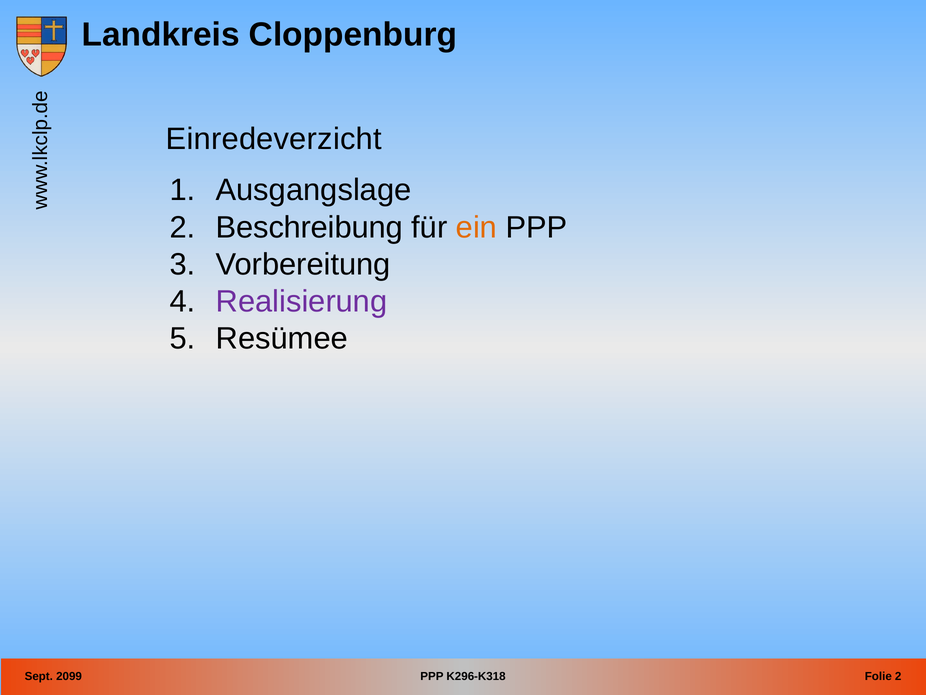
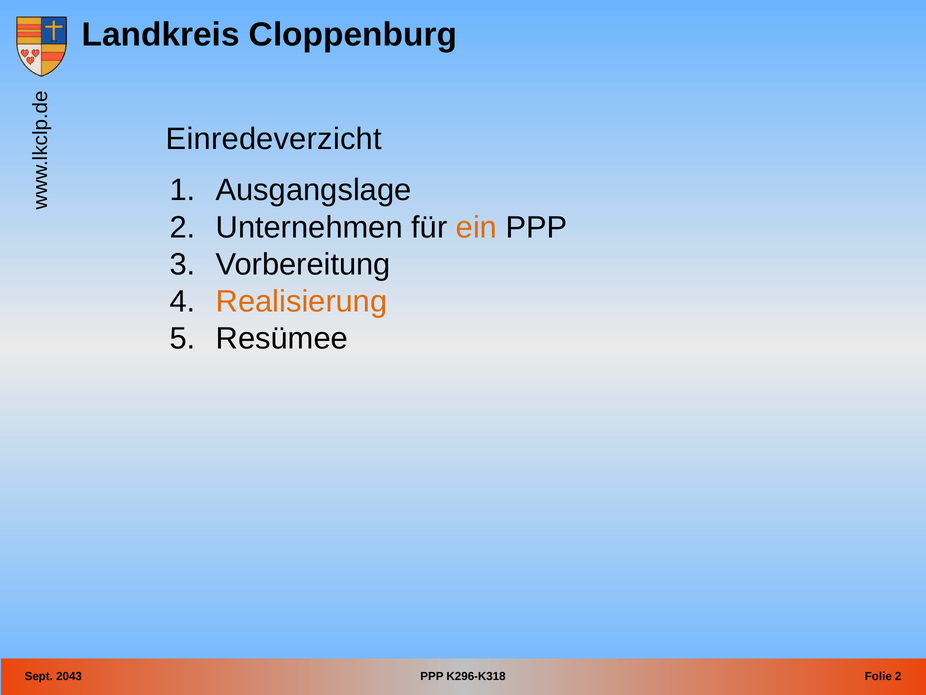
Beschreibung: Beschreibung -> Unternehmen (309, 227)
Realisierung colour: purple -> orange (302, 301)
2099: 2099 -> 2043 (69, 676)
